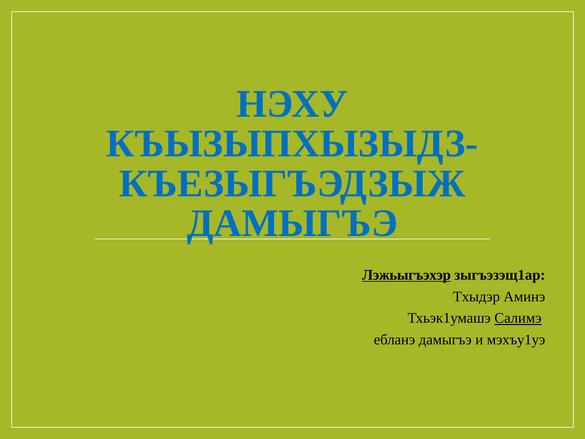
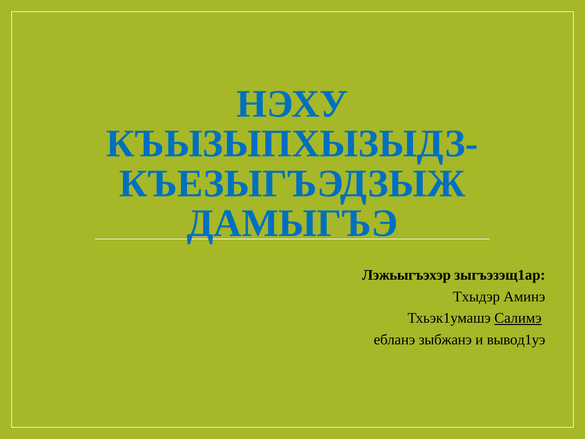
Лэжьыгъэхэр underline: present -> none (406, 275)
ебланэ дамыгъэ: дамыгъэ -> зыбжанэ (445, 339)
мэхъу1уэ: мэхъу1уэ -> вывод1уэ (516, 339)
